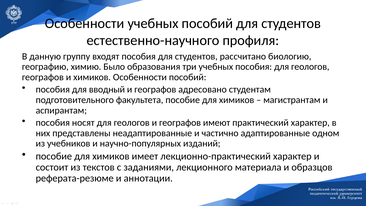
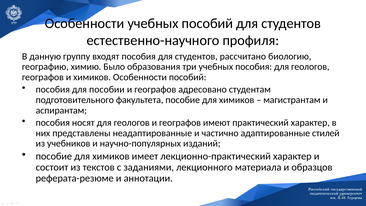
вводный: вводный -> пособии (107, 89)
одном: одном -> стилей (326, 133)
